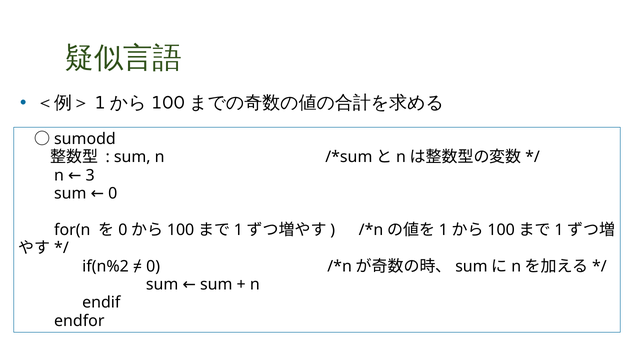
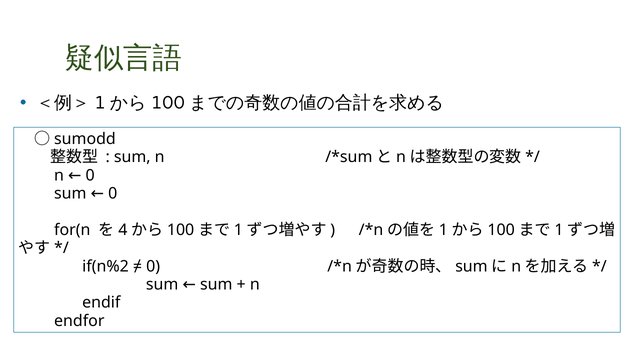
n 3: 3 -> 0 (90, 175)
0: 0 -> 4 (123, 230)
